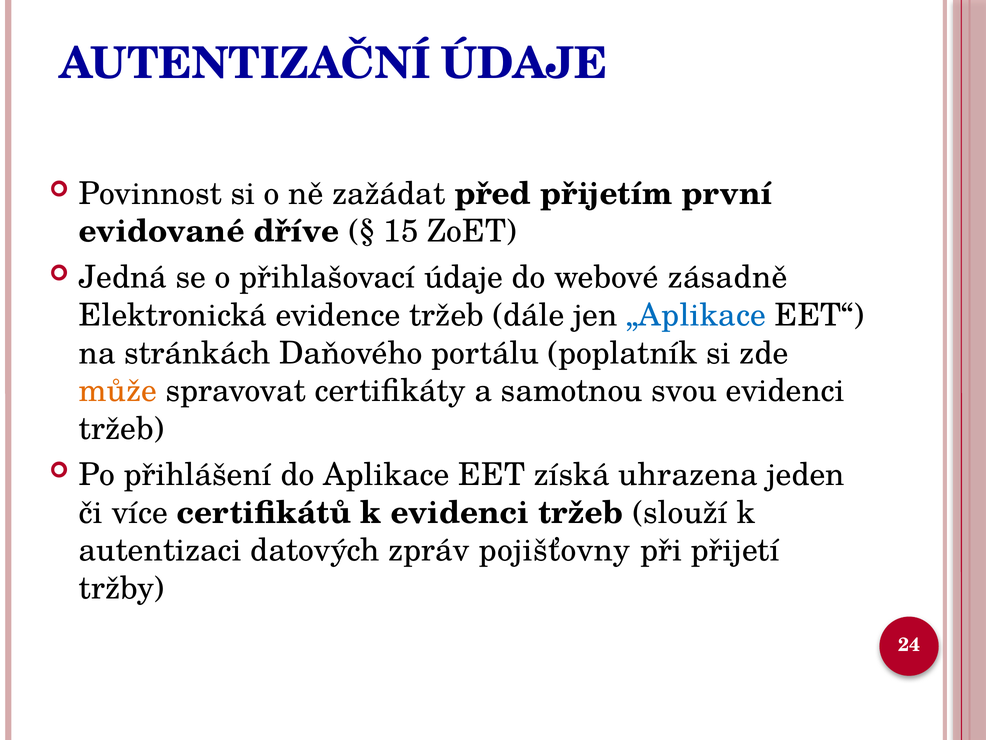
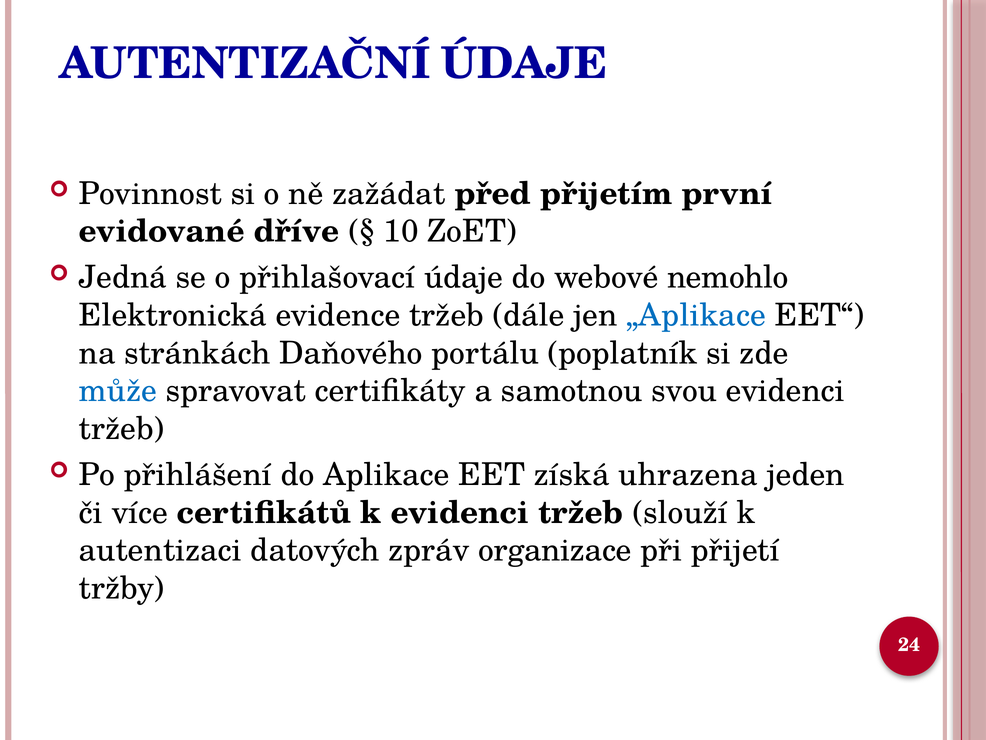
15: 15 -> 10 (401, 231)
zásadně: zásadně -> nemohlo (728, 277)
může colour: orange -> blue (118, 391)
pojišťovny: pojišťovny -> organizace (555, 550)
